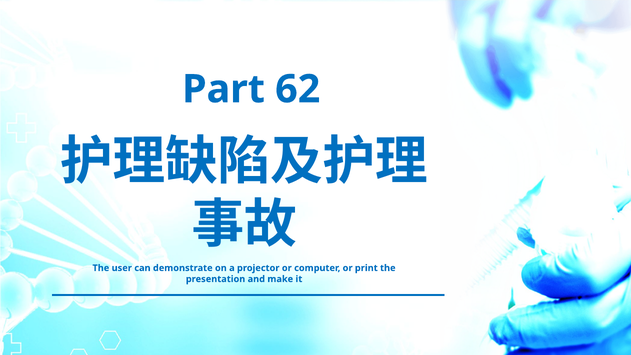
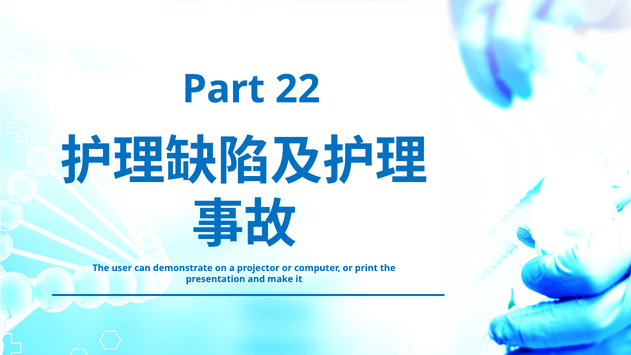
62: 62 -> 22 (298, 89)
